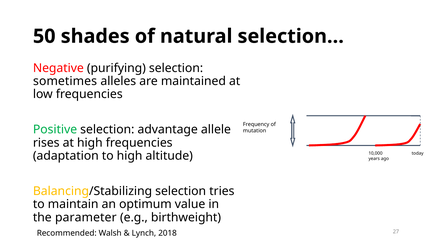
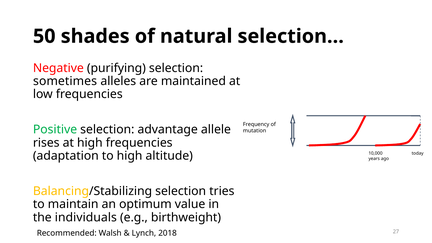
parameter: parameter -> individuals (86, 217)
